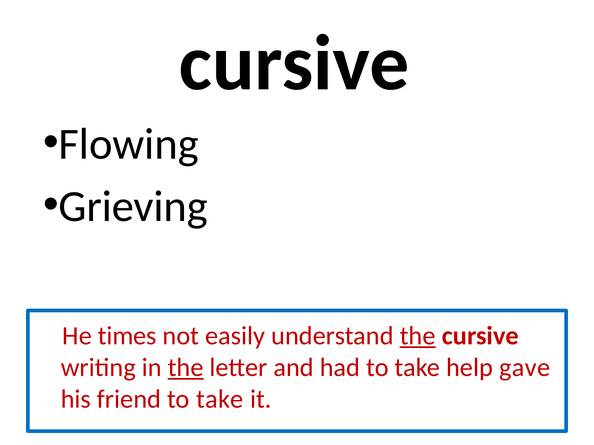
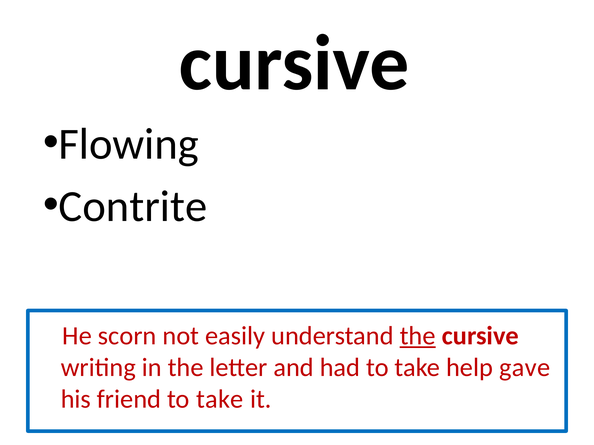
Grieving: Grieving -> Contrite (133, 207)
times: times -> scorn (127, 336)
the underline: present -> none (186, 368)
